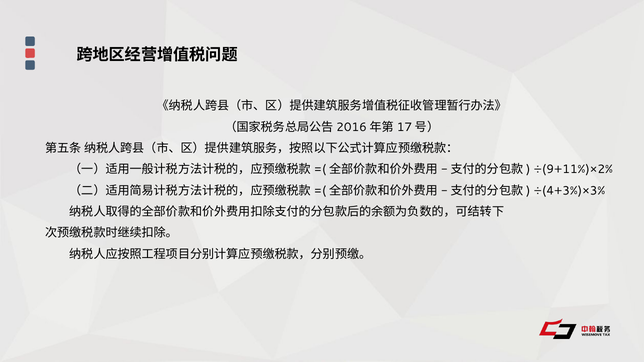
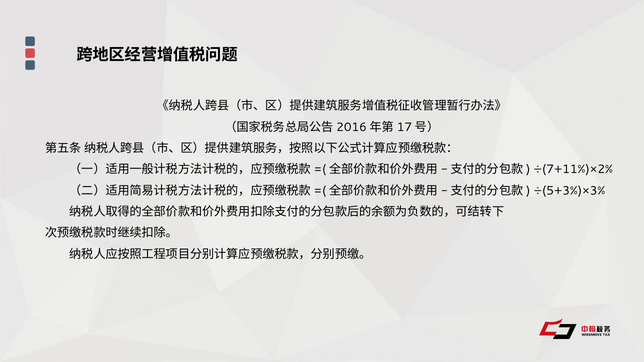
÷(9+11%)×2%: ÷(9+11%)×2% -> ÷(7+11%)×2% (573, 170)
÷(4+3%)×3%: ÷(4+3%)×3% -> ÷(5+3%)×3% (570, 191)
